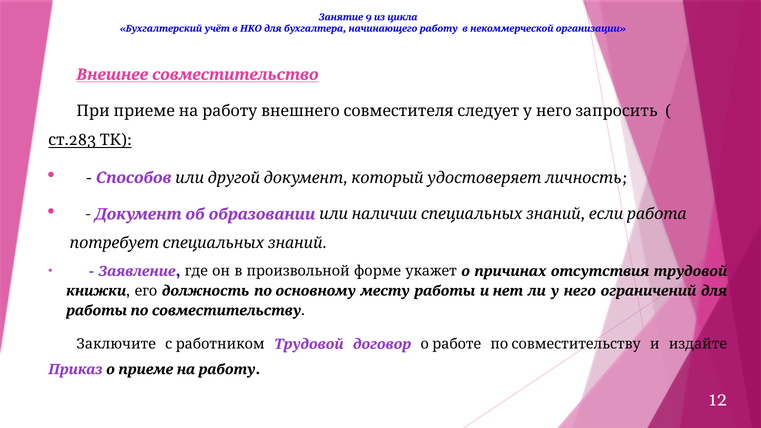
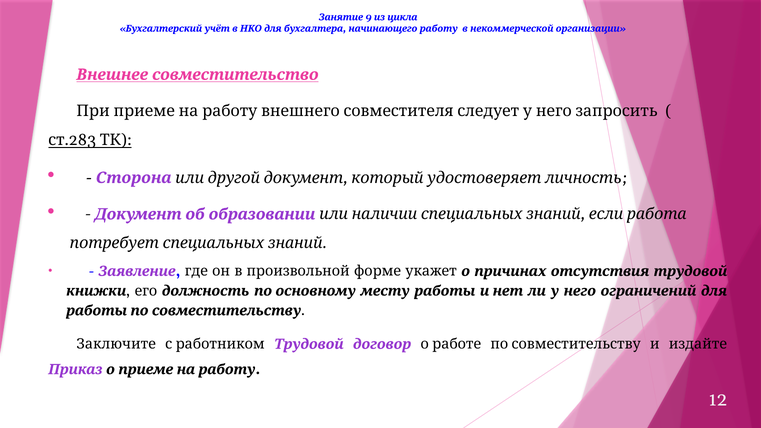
Способов: Способов -> Сторона (134, 178)
